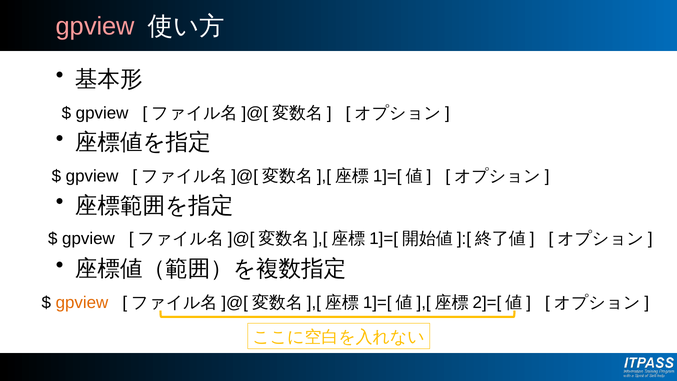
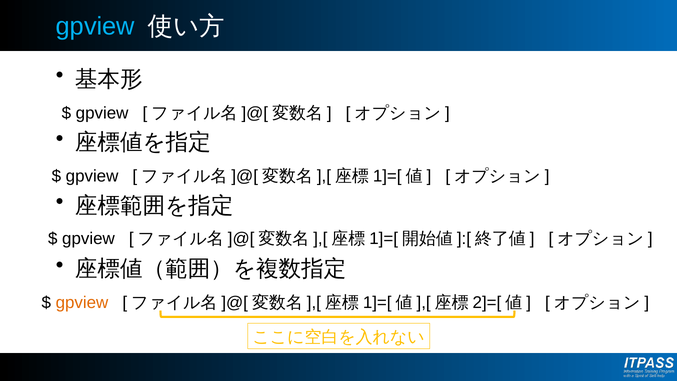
gpview colour: pink -> light blue (95, 27)
